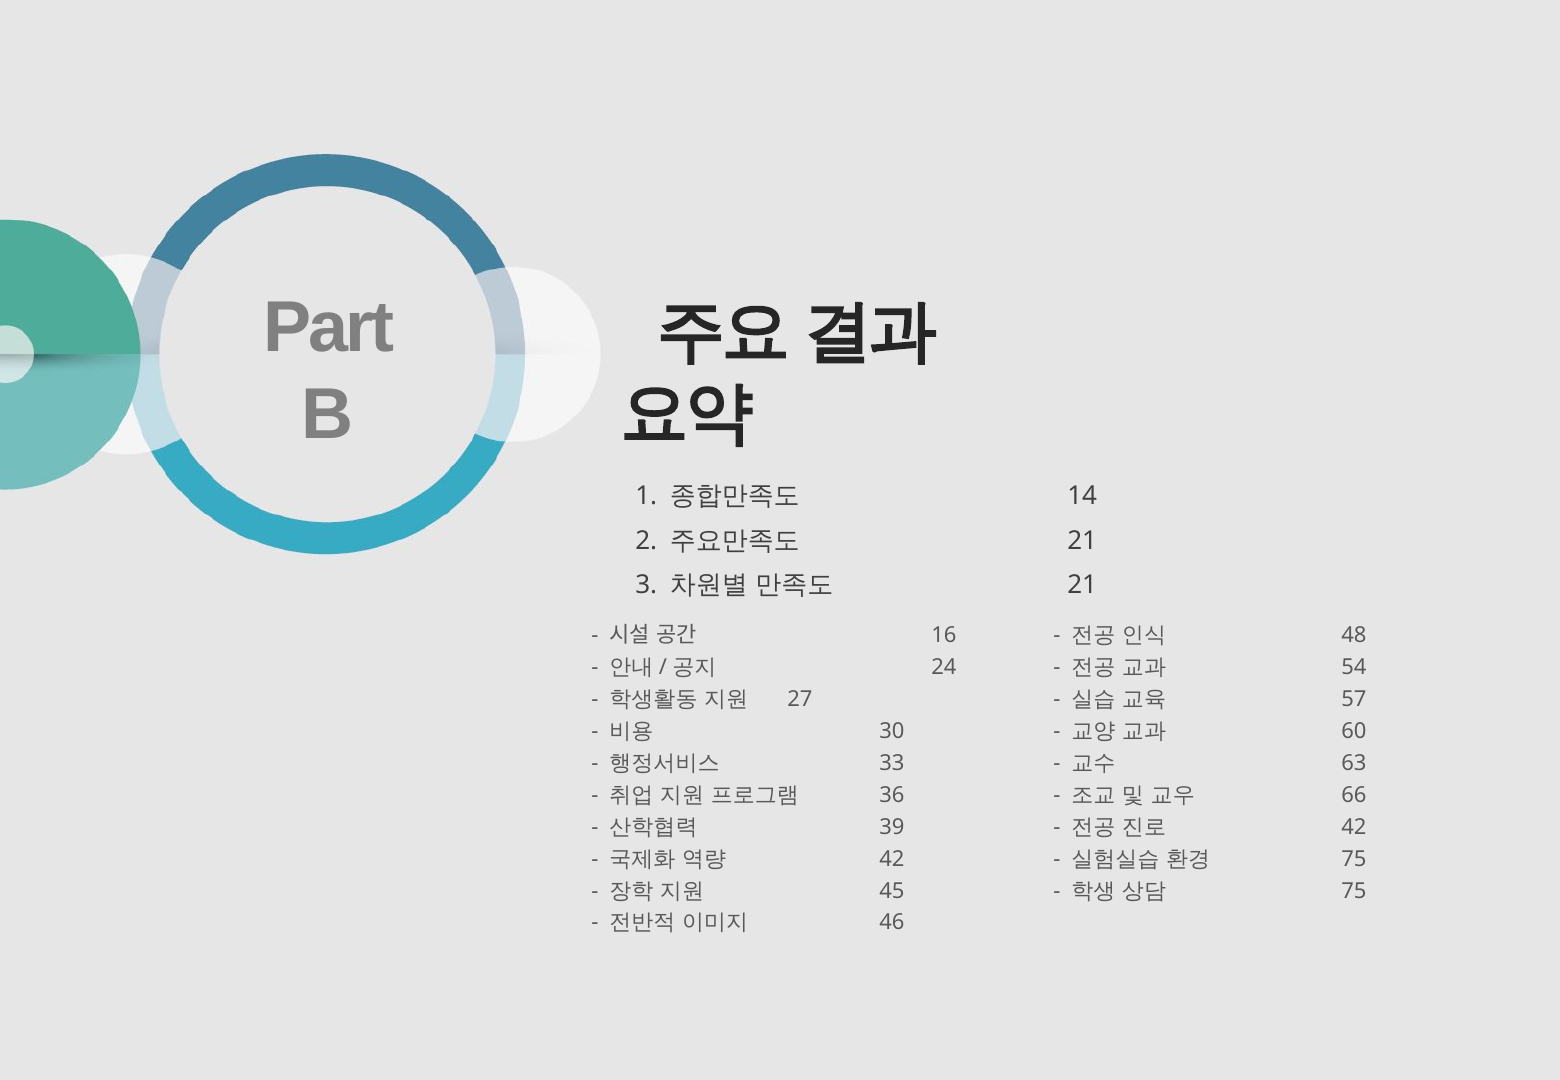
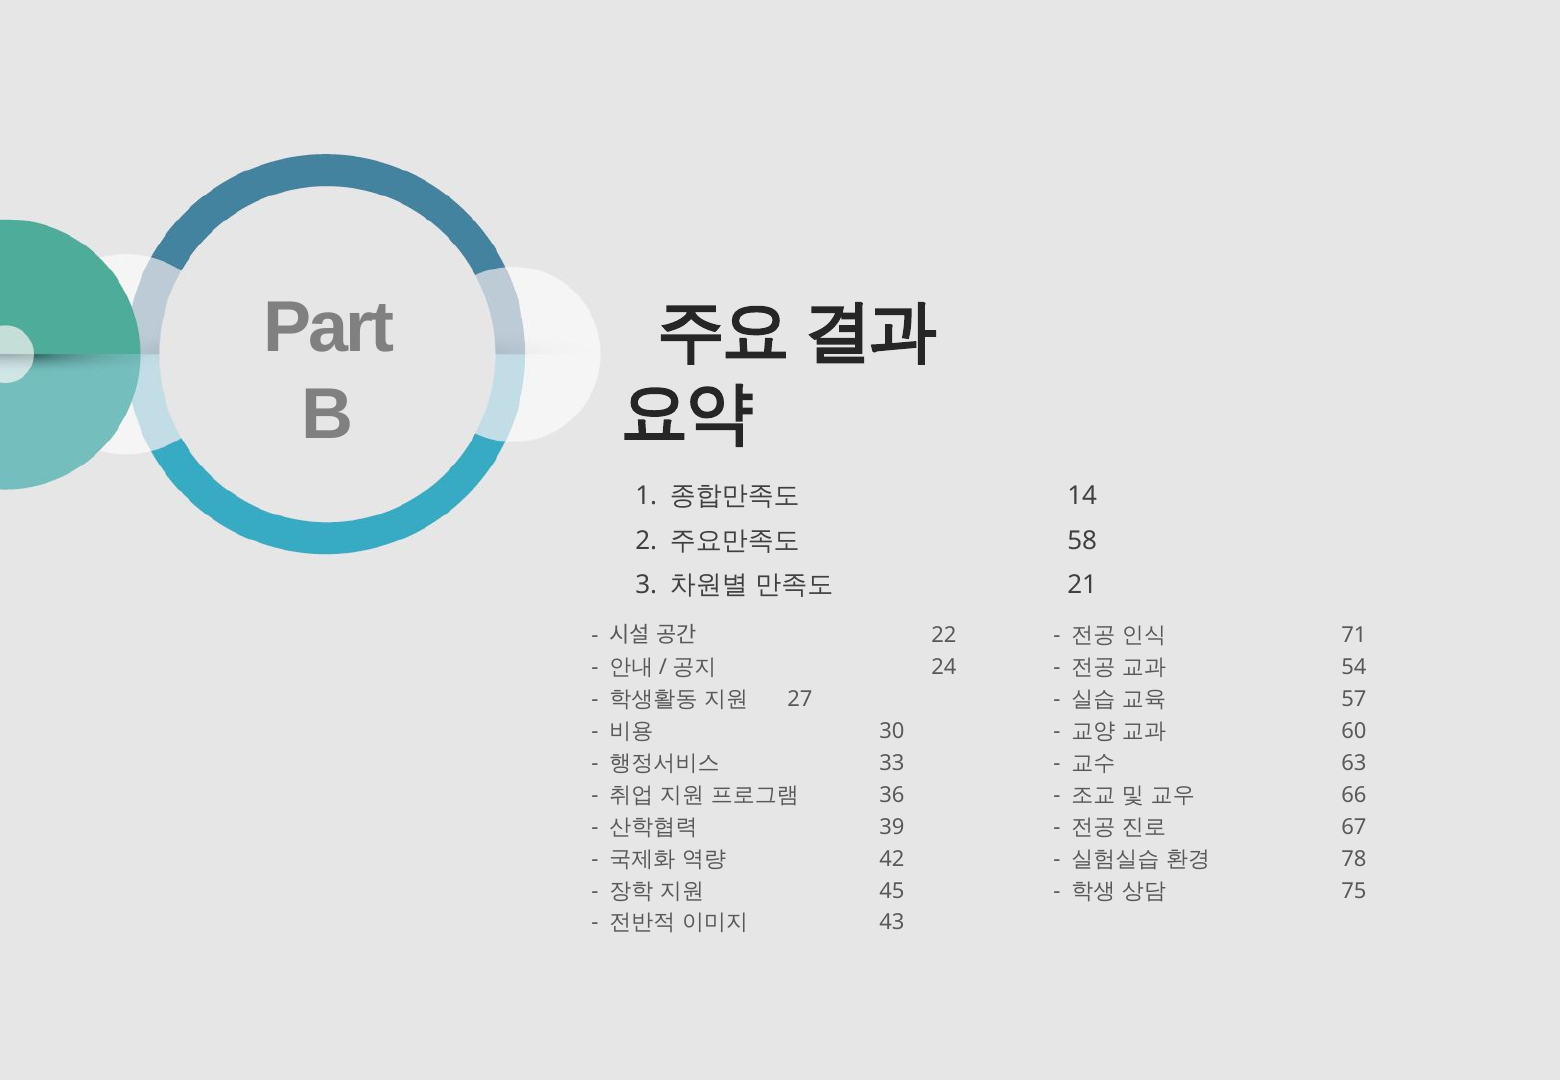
21: 21 -> 58 (1082, 540)
16: 16 -> 22 (944, 635)
48: 48 -> 71 (1354, 635)
42: 42 -> 67 (1354, 827)
75: 75 -> 78 (1354, 859)
46: 46 -> 43 (892, 923)
